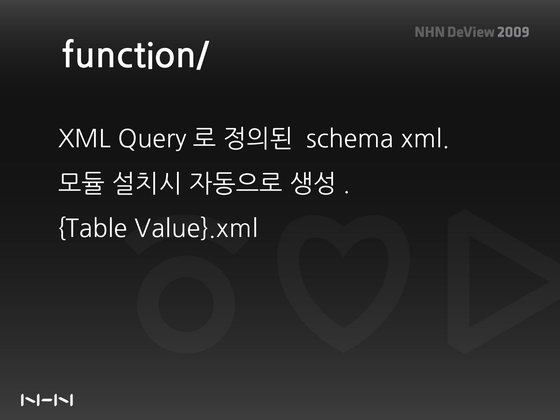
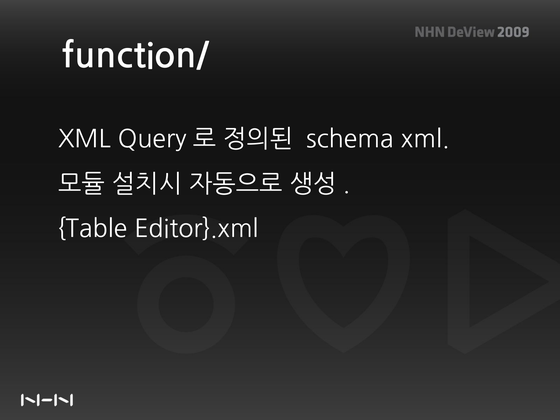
Value}.xml: Value}.xml -> Editor}.xml (197, 229)
